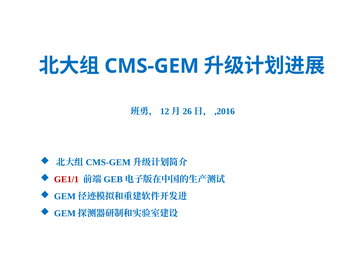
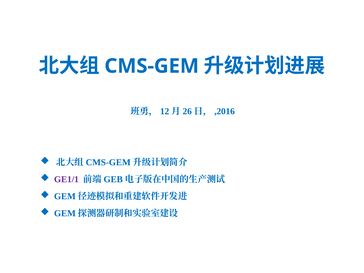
GE1/1 colour: red -> purple (66, 179)
